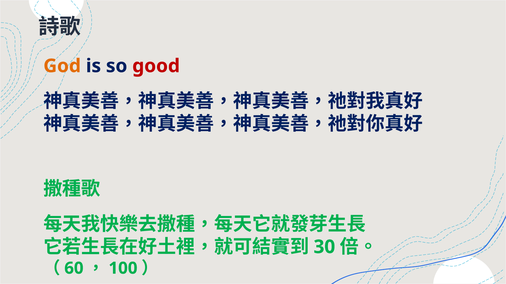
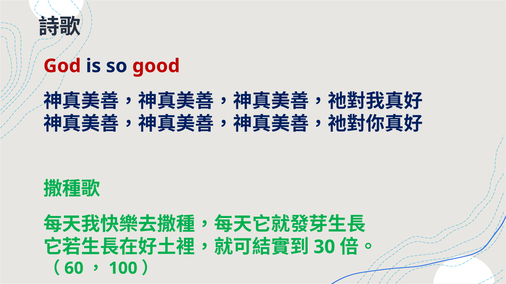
God colour: orange -> red (62, 66)
